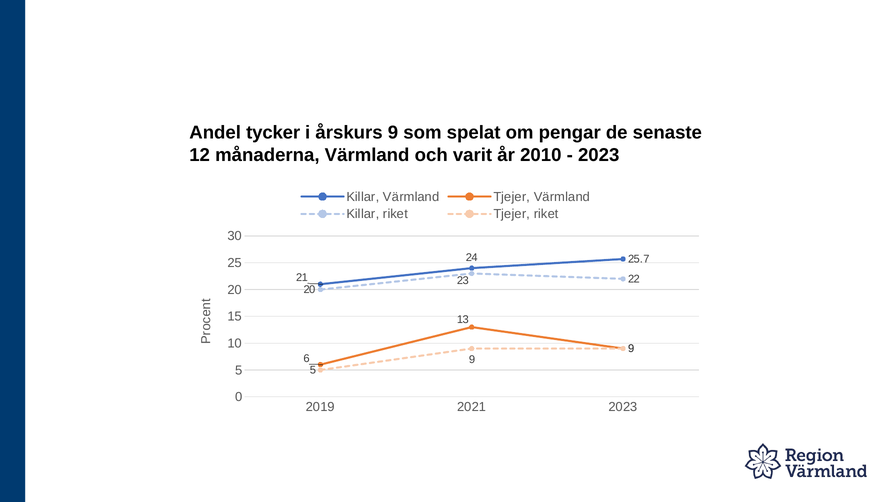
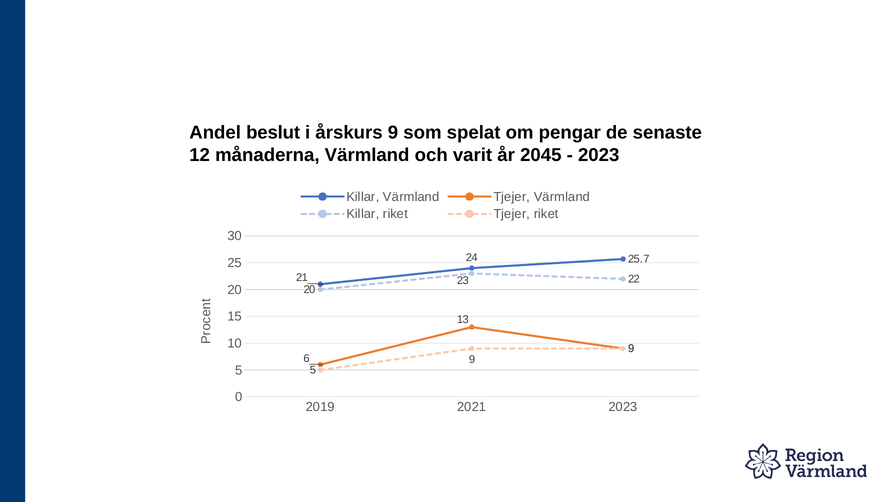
tycker: tycker -> beslut (273, 133)
2010: 2010 -> 2045 (541, 155)
